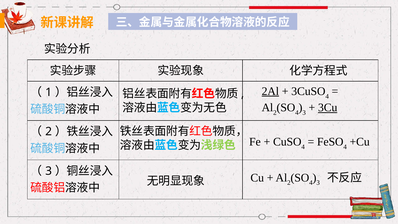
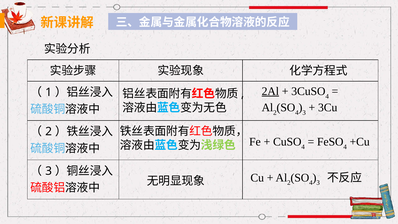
3Cu underline: present -> none (328, 108)
